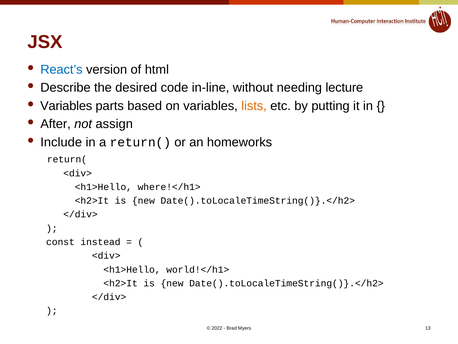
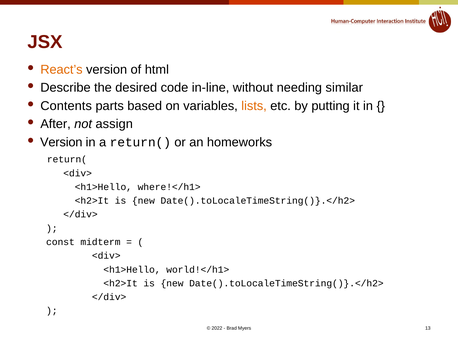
React’s colour: blue -> orange (61, 70)
lecture: lecture -> similar (344, 88)
Variables: Variables -> Contents (66, 106)
Include: Include -> Version (61, 142)
instead: instead -> midterm (100, 242)
